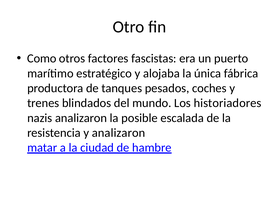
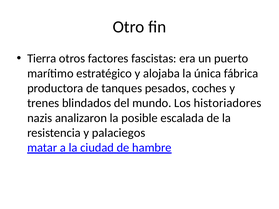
Como: Como -> Tierra (42, 59)
y analizaron: analizaron -> palaciegos (119, 133)
